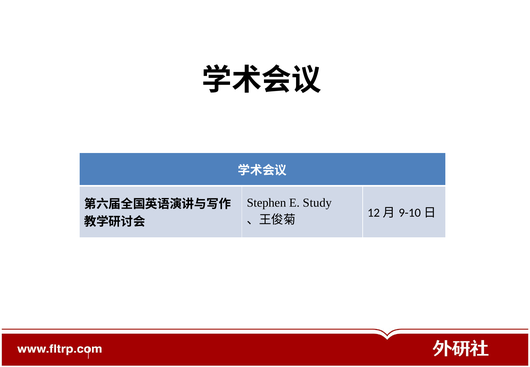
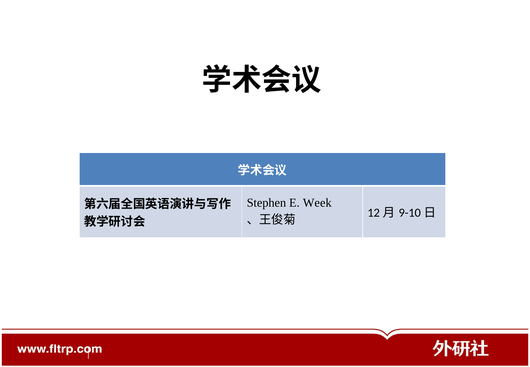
Study: Study -> Week (317, 203)
